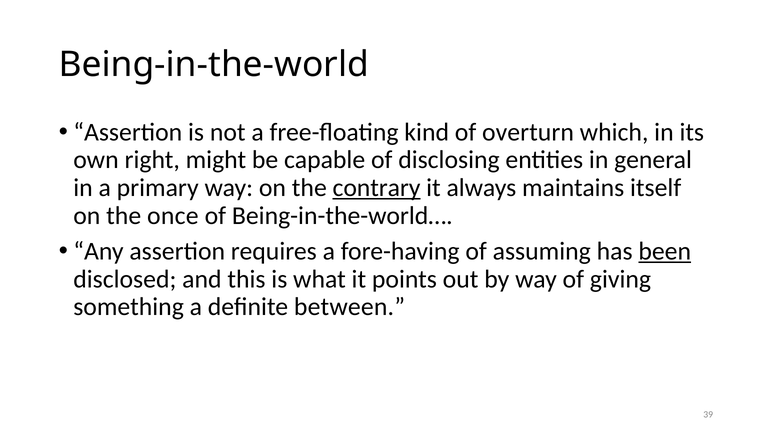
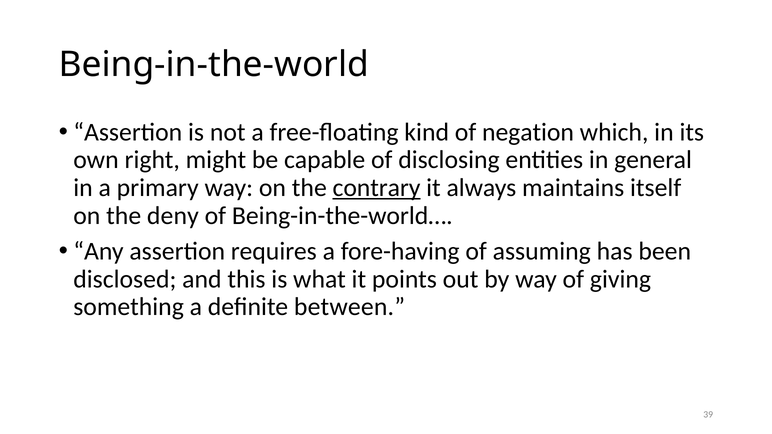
overturn: overturn -> negation (528, 132)
once: once -> deny (173, 216)
been underline: present -> none (665, 252)
